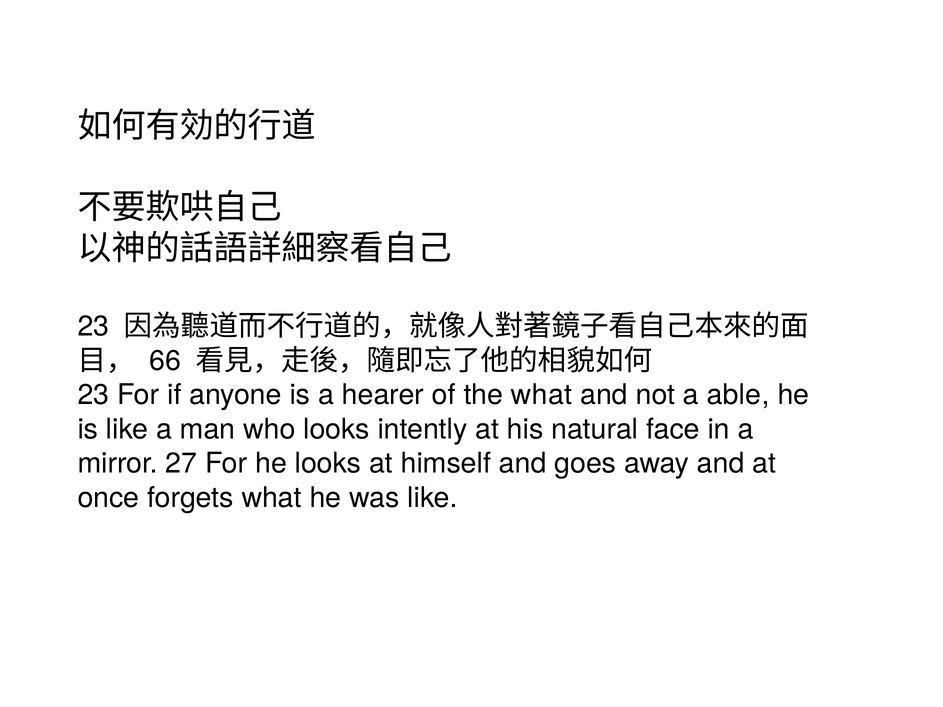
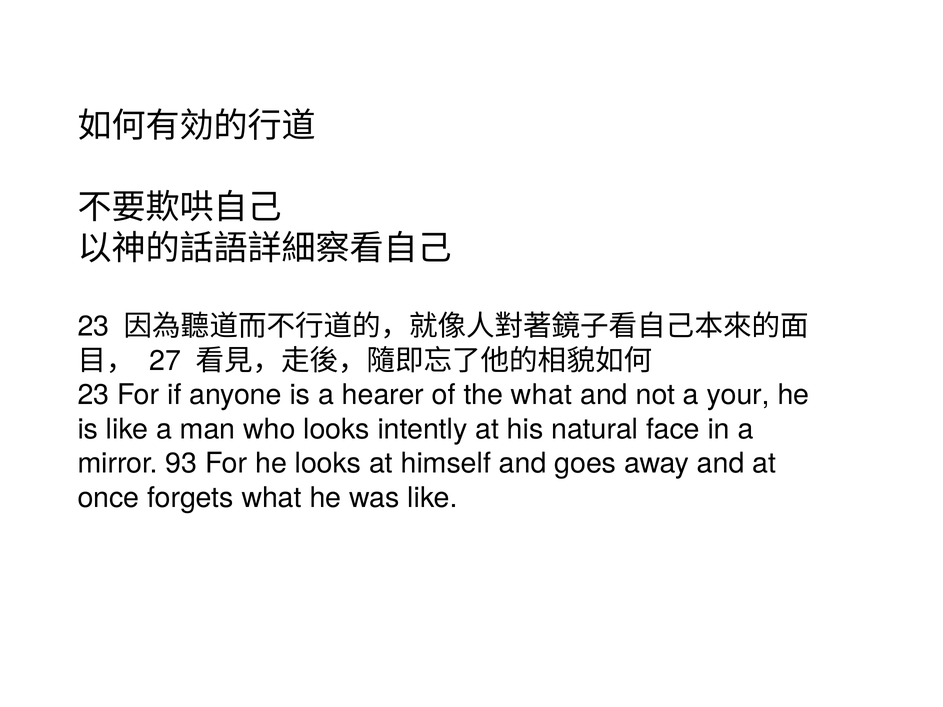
66: 66 -> 27 (165, 361)
able: able -> your (738, 395)
27: 27 -> 93 (181, 464)
